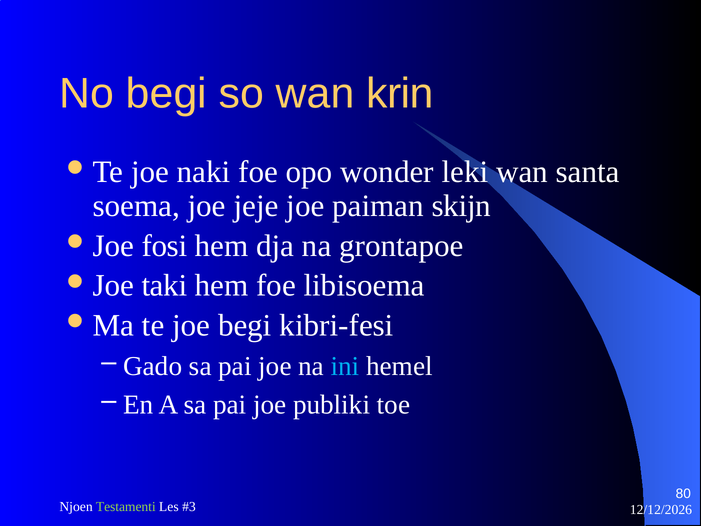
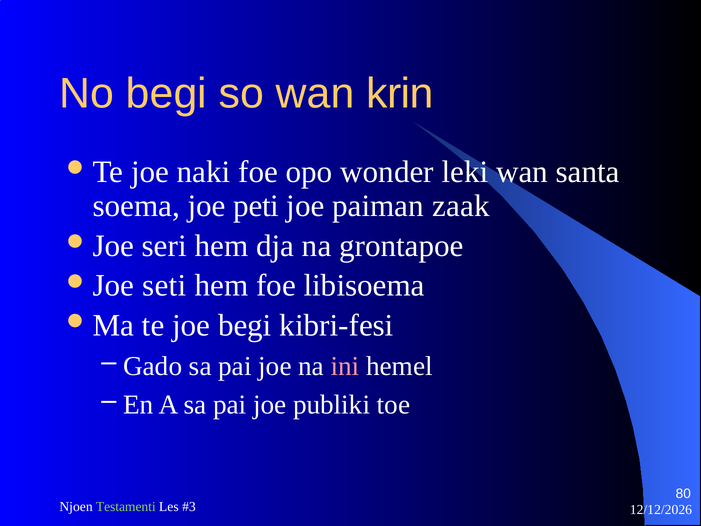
jeje: jeje -> peti (256, 206)
skijn: skijn -> zaak (461, 206)
fosi: fosi -> seri (164, 246)
taki: taki -> seti (164, 286)
ini colour: light blue -> pink (345, 366)
